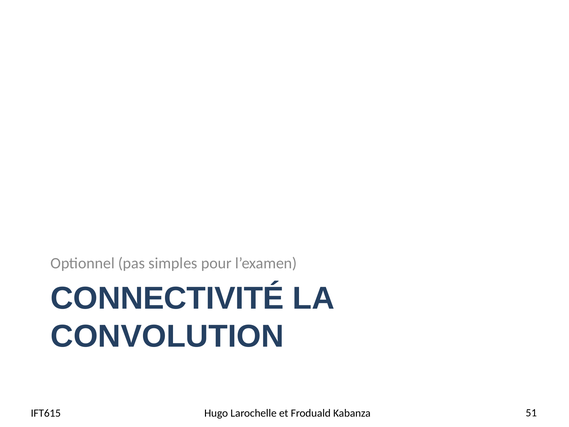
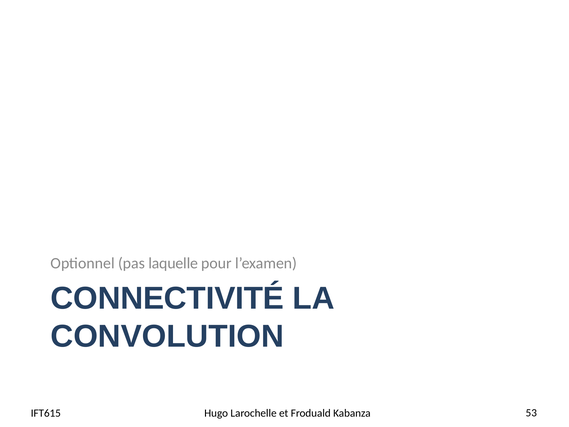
simples: simples -> laquelle (173, 263)
51: 51 -> 53 (531, 413)
